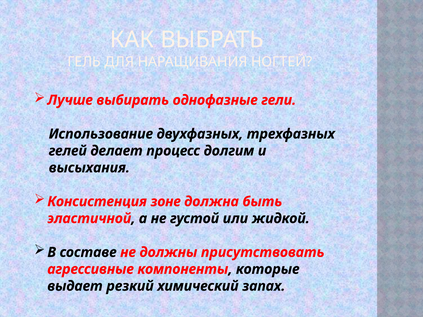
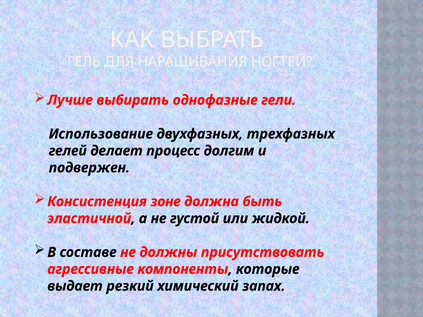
высыхания: высыхания -> подвержен (89, 168)
